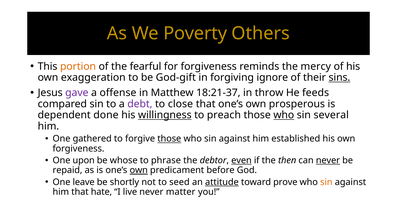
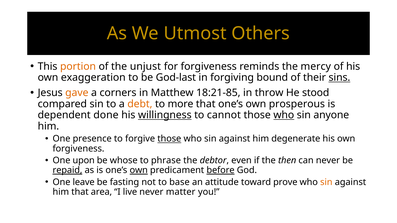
Poverty: Poverty -> Utmost (195, 33)
fearful: fearful -> unjust (145, 66)
God-gift: God-gift -> God-last (176, 78)
ignore: ignore -> bound (272, 78)
gave colour: purple -> orange (77, 93)
offense: offense -> corners (118, 93)
18:21-37: 18:21-37 -> 18:21-85 (218, 93)
feeds: feeds -> stood (316, 93)
debt colour: purple -> orange (140, 104)
close: close -> more (181, 104)
preach: preach -> cannot (224, 115)
several: several -> anyone (331, 115)
gathered: gathered -> presence (92, 139)
established: established -> degenerate (296, 139)
even underline: present -> none (241, 161)
never underline: present -> none (328, 161)
repaid underline: none -> present (67, 170)
before underline: none -> present (221, 170)
shortly: shortly -> fasting (124, 182)
seed: seed -> base (179, 182)
attitude underline: present -> none (222, 182)
hate: hate -> area (101, 192)
